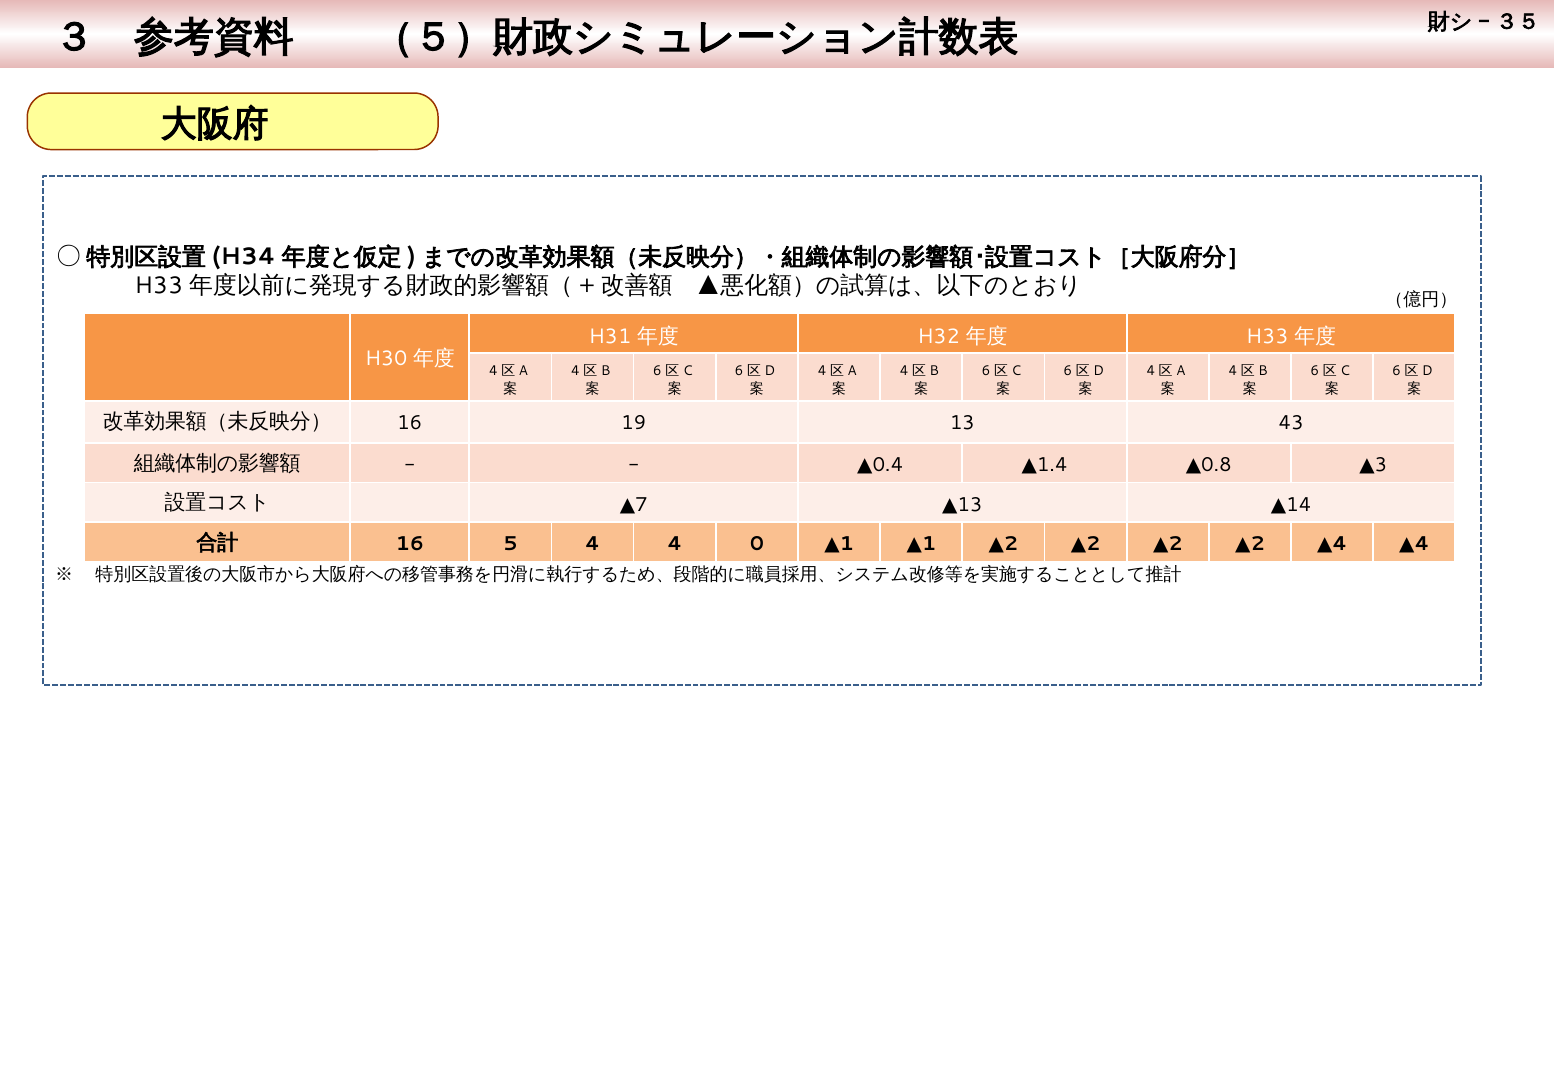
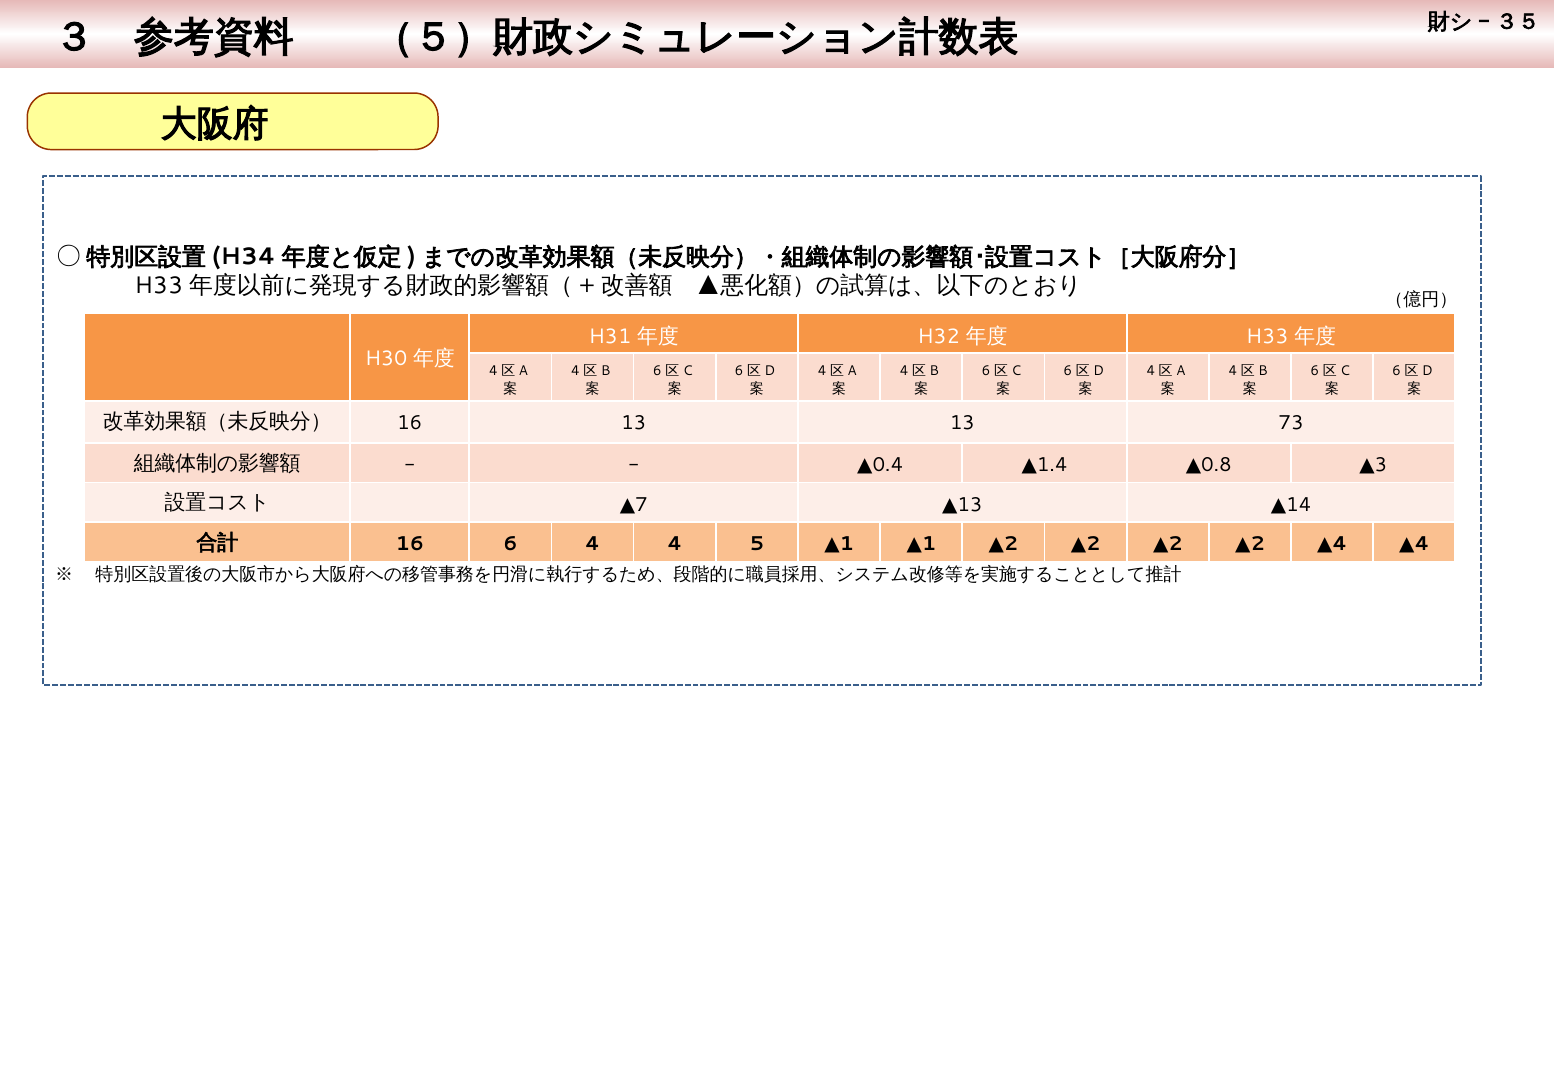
16 19: 19 -> 13 (634, 423)
43: 43 -> 73 (1291, 423)
16 5: 5 -> 6 (510, 544)
0: 0 -> 5 (757, 544)
